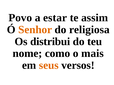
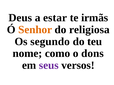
Povo: Povo -> Deus (20, 18)
assim: assim -> irmãs (95, 18)
distribui: distribui -> segundo (50, 42)
mais: mais -> dons (93, 54)
seus colour: orange -> purple (49, 66)
